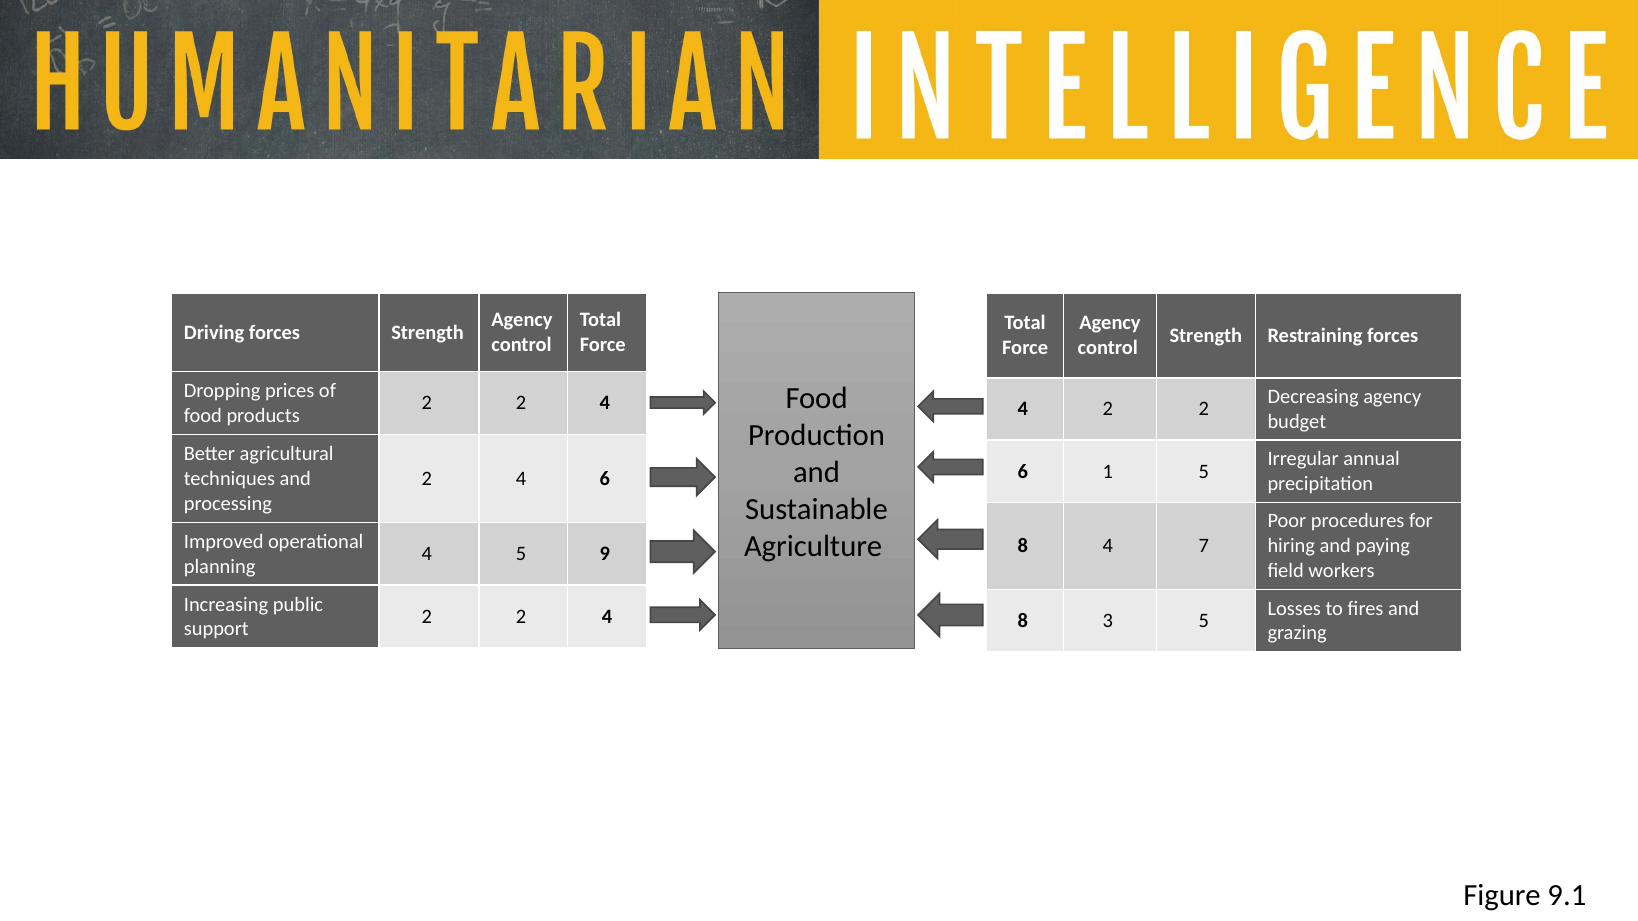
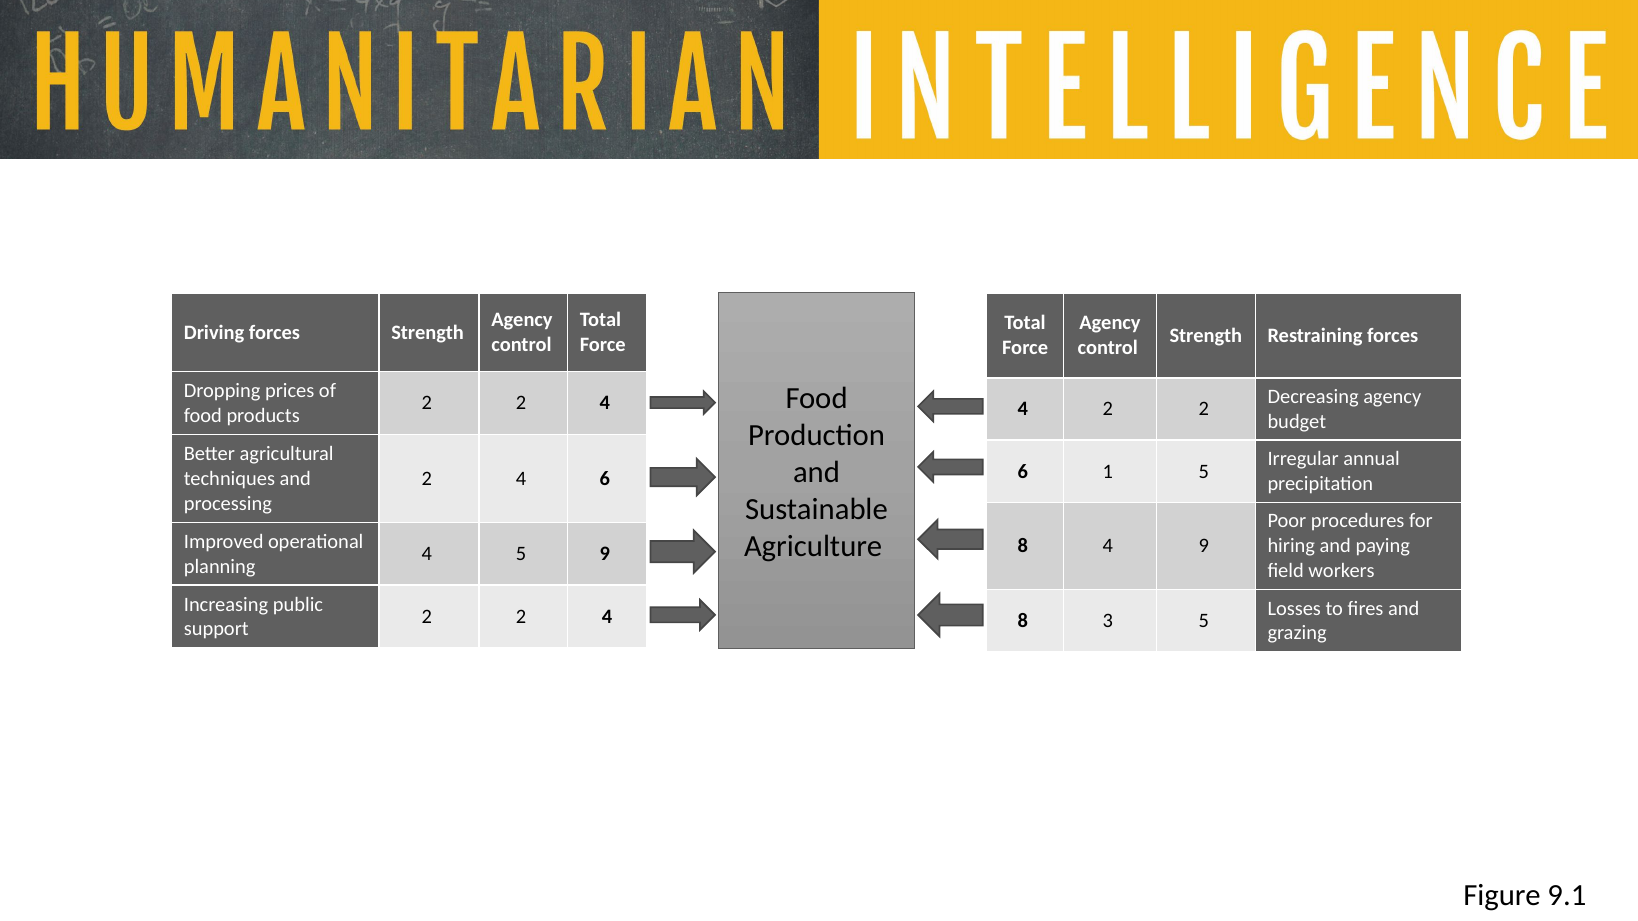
4 7: 7 -> 9 (1204, 546)
